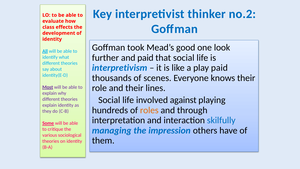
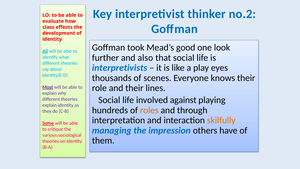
and paid: paid -> also (145, 58)
interpretivism: interpretivism -> interpretivists (120, 68)
play paid: paid -> eyes (219, 68)
skilfully colour: blue -> orange (221, 120)
